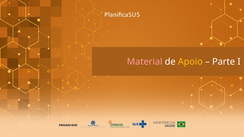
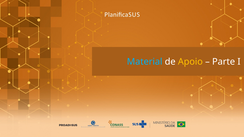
Material colour: pink -> light blue (145, 62)
